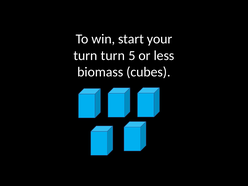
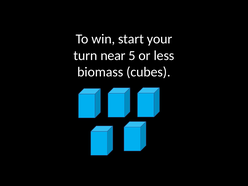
turn turn: turn -> near (113, 56)
